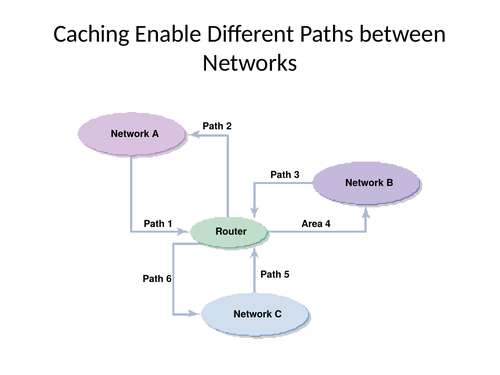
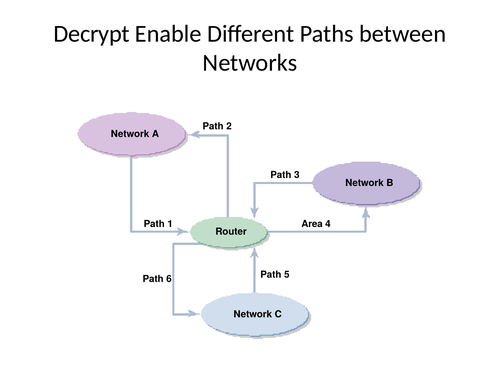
Caching: Caching -> Decrypt (92, 34)
